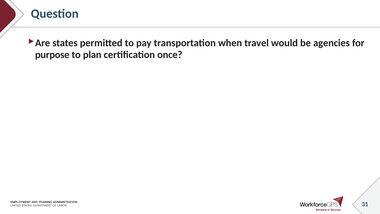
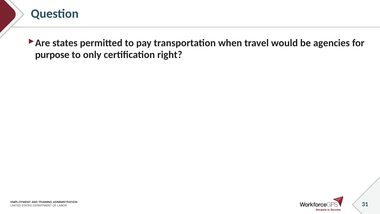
plan: plan -> only (92, 55)
once: once -> right (170, 55)
